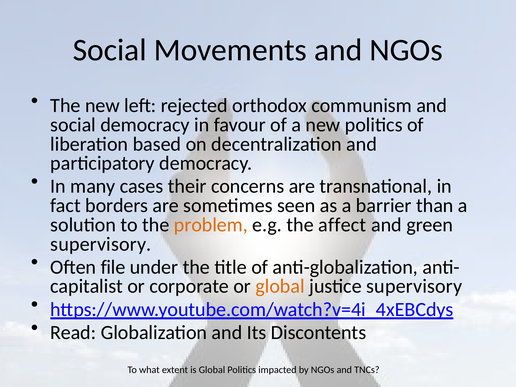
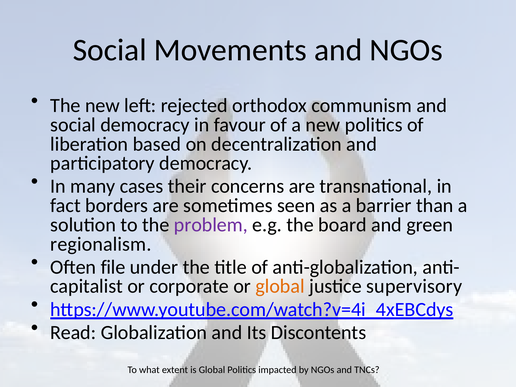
problem colour: orange -> purple (211, 225)
affect: affect -> board (342, 225)
supervisory: supervisory -> regionalism (101, 244)
